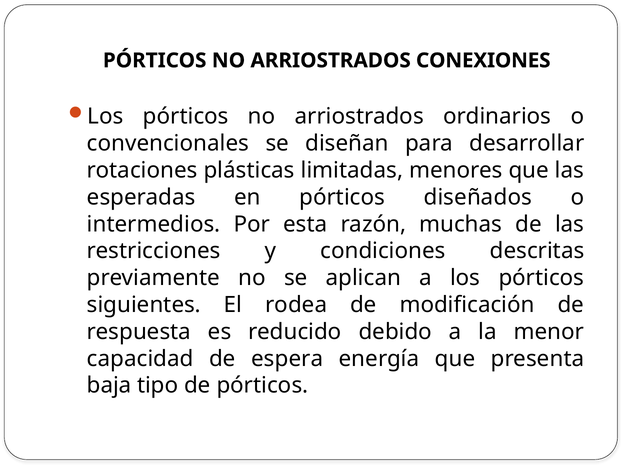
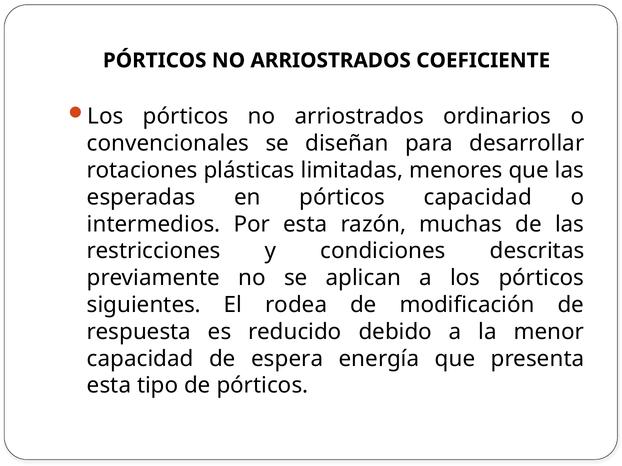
CONEXIONES: CONEXIONES -> COEFICIENTE (483, 61)
pórticos diseñados: diseñados -> capacidad (478, 197)
baja: baja -> esta (109, 386)
